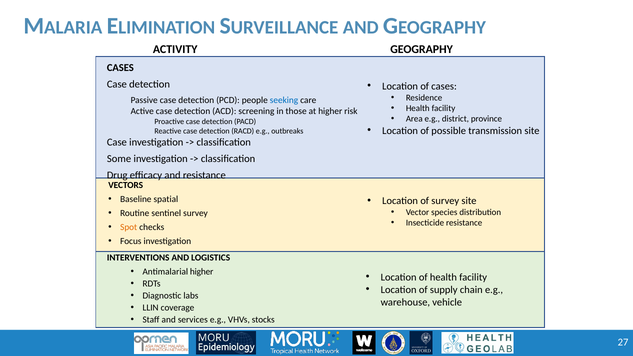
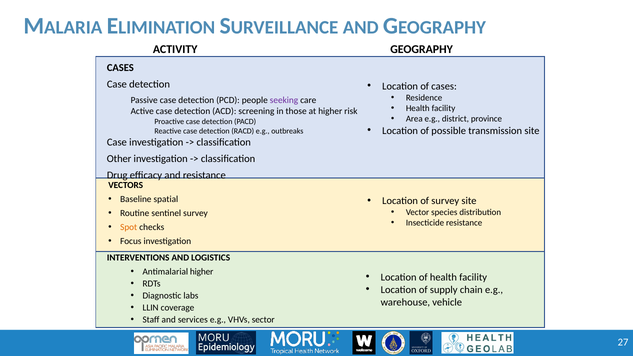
seeking colour: blue -> purple (284, 100)
Some: Some -> Other (119, 159)
stocks: stocks -> sector (263, 320)
